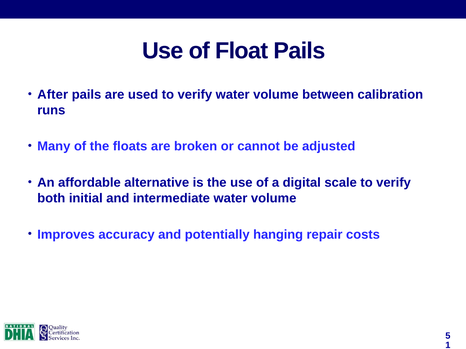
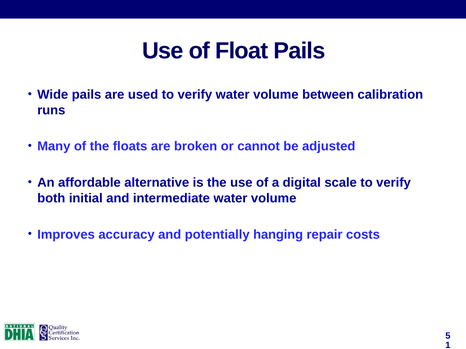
After: After -> Wide (53, 95)
